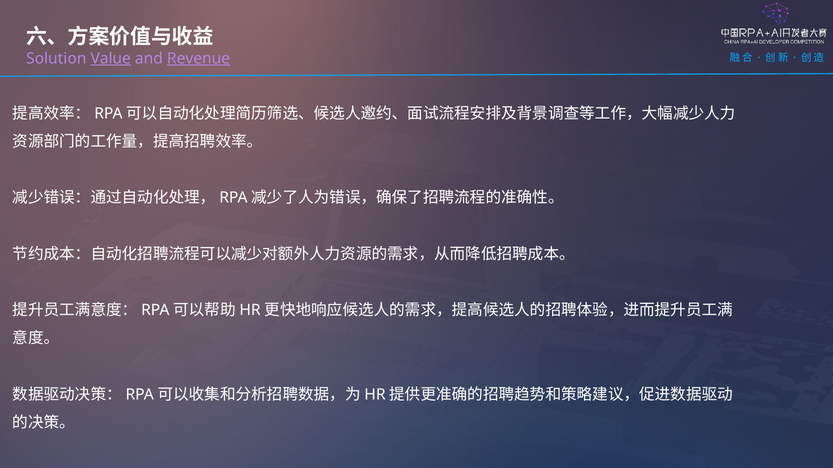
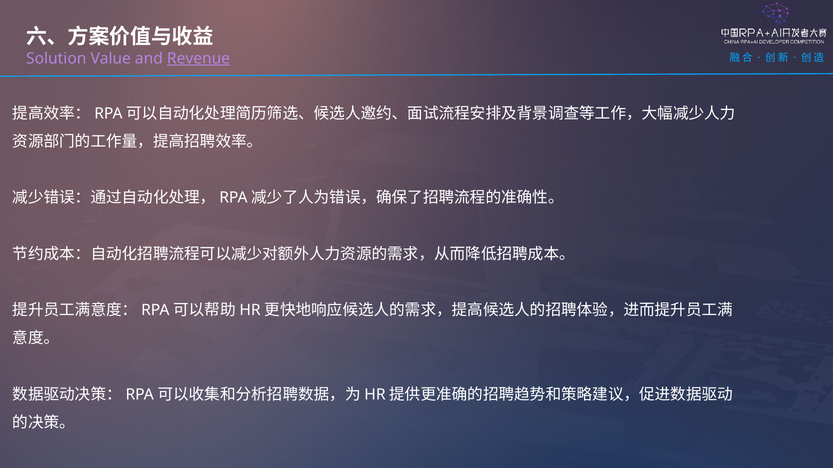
Value underline: present -> none (111, 58)
